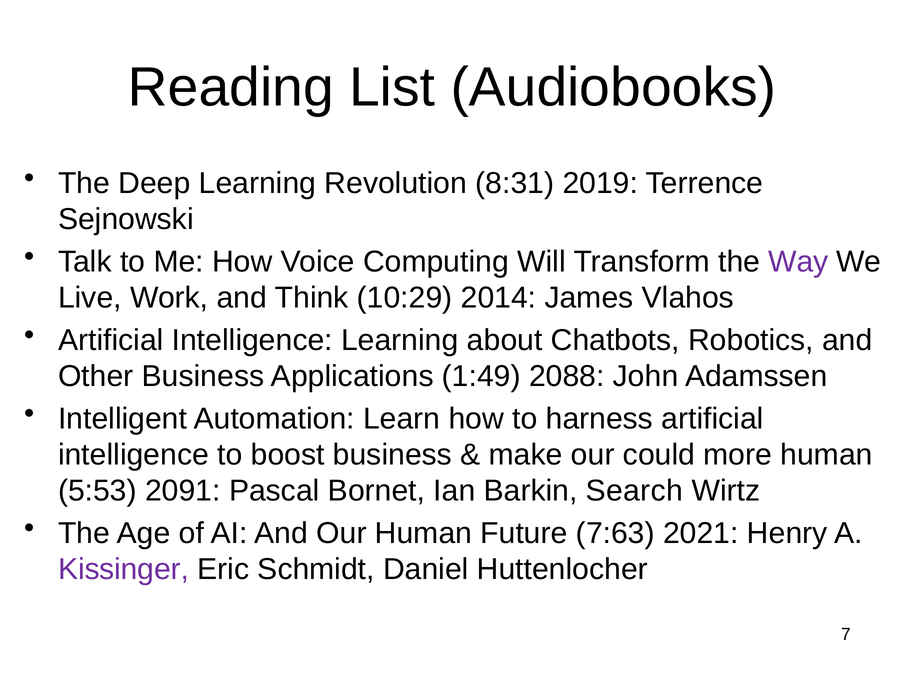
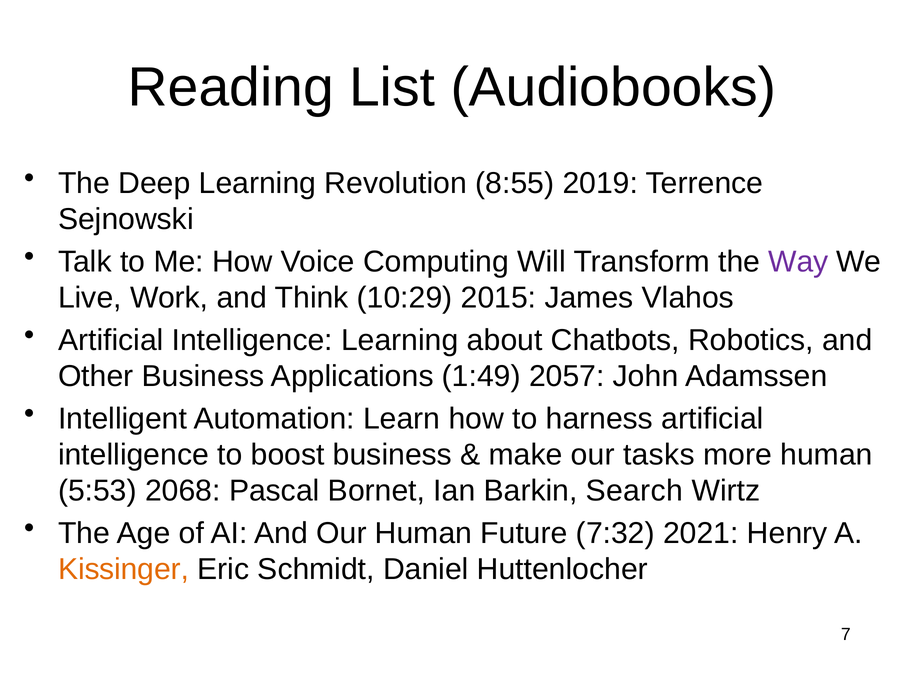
8:31: 8:31 -> 8:55 (515, 183)
2014: 2014 -> 2015 (498, 298)
2088: 2088 -> 2057 (567, 376)
could: could -> tasks (659, 455)
2091: 2091 -> 2068 (183, 491)
7:63: 7:63 -> 7:32 (615, 533)
Kissinger colour: purple -> orange (123, 569)
